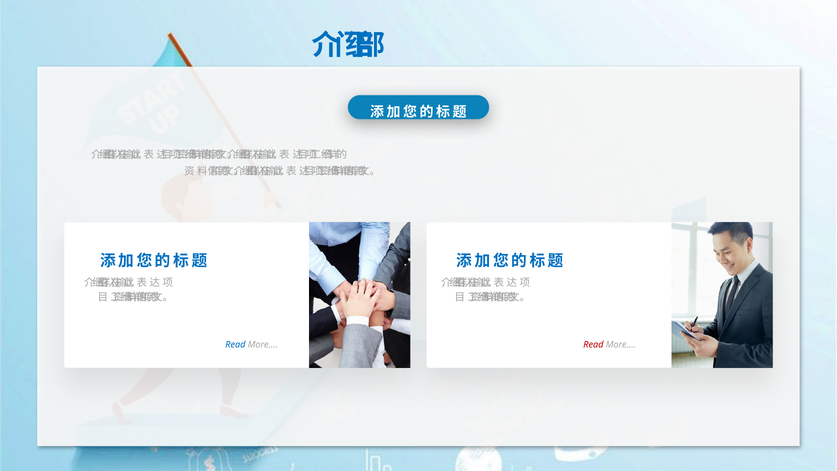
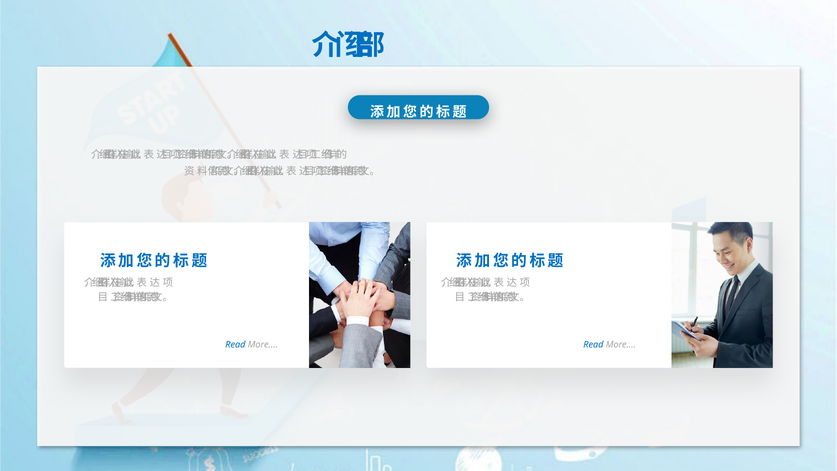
Read colour: red -> blue (593, 345)
